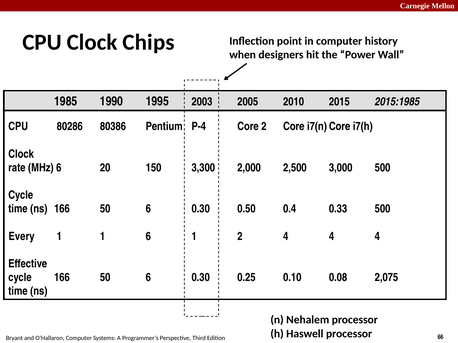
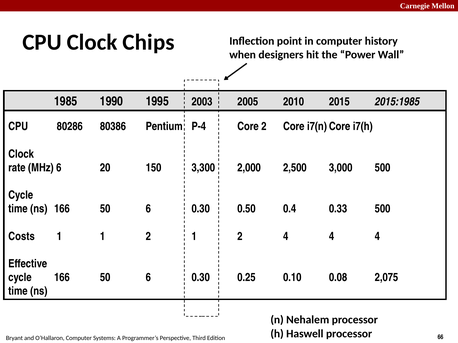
Every: Every -> Costs (22, 237)
1 1 6: 6 -> 2 (148, 237)
